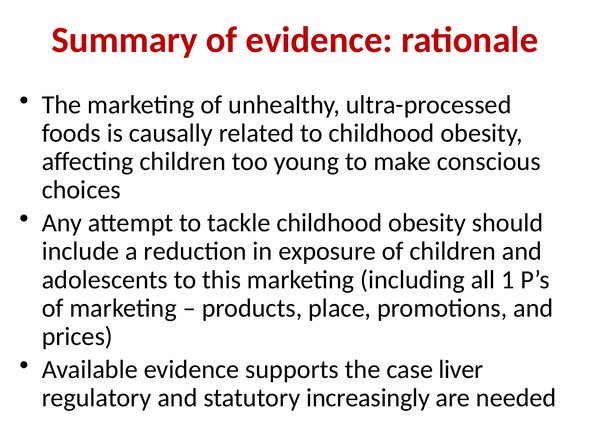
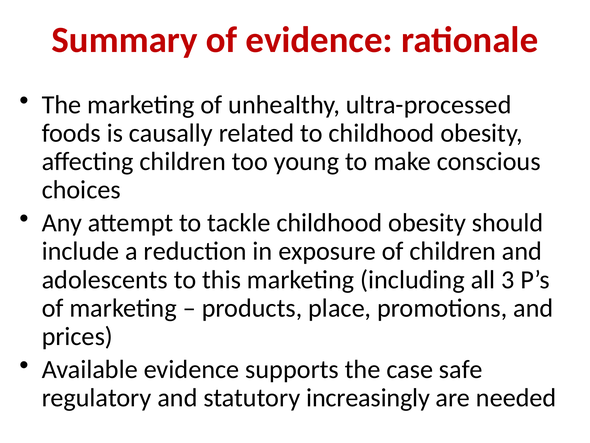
1: 1 -> 3 (508, 279)
liver: liver -> safe (461, 369)
